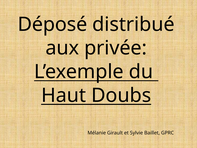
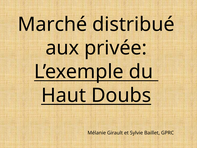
Déposé: Déposé -> Marché (52, 24)
